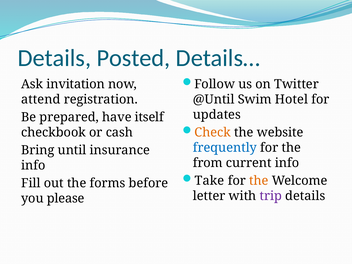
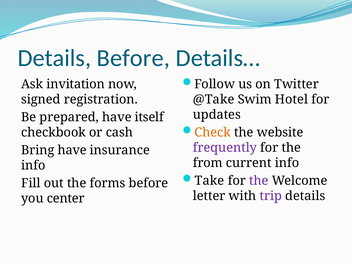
Details Posted: Posted -> Before (133, 58)
attend: attend -> signed (41, 99)
@Until: @Until -> @Take (214, 99)
frequently colour: blue -> purple (225, 148)
Bring until: until -> have (72, 150)
the colour: orange -> purple (259, 181)
please: please -> center (66, 198)
